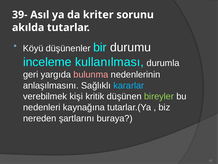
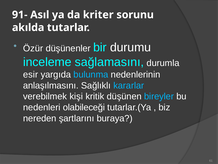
39-: 39- -> 91- (20, 15)
Köyü: Köyü -> Özür (33, 48)
kullanılması: kullanılması -> sağlamasını (109, 62)
geri: geri -> esir (31, 74)
bulunma colour: pink -> light blue (91, 74)
bireyler colour: light green -> light blue (159, 96)
kaynağına: kaynağına -> olabileceği (84, 107)
